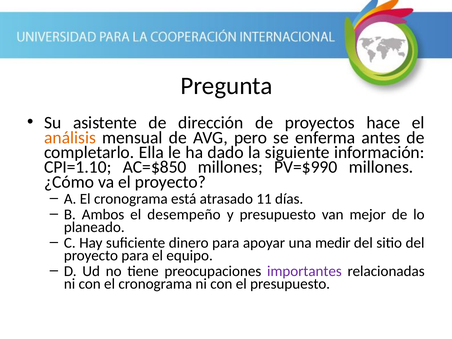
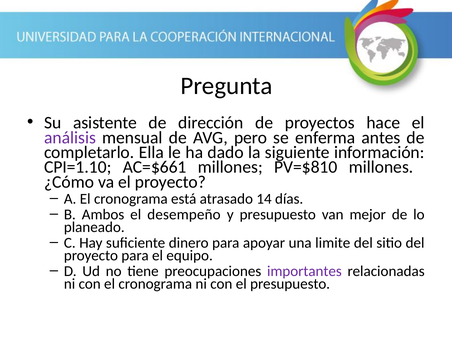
análisis colour: orange -> purple (70, 138)
AC=$850: AC=$850 -> AC=$661 (155, 167)
PV=$990: PV=$990 -> PV=$810 (306, 167)
11: 11 -> 14 (264, 199)
medir: medir -> limite (333, 243)
